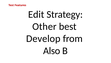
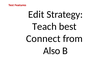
Other: Other -> Teach (44, 26)
Develop: Develop -> Connect (43, 38)
